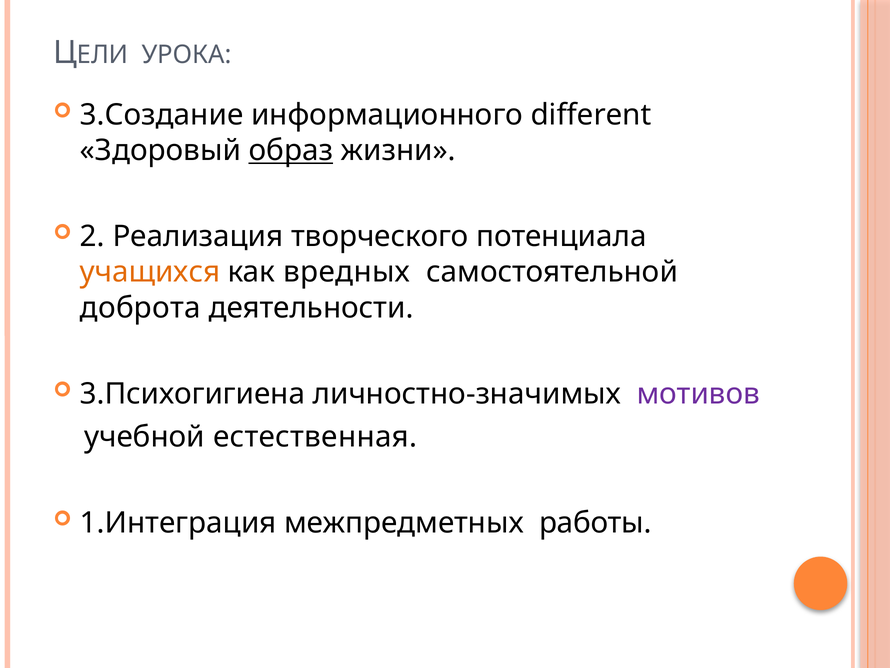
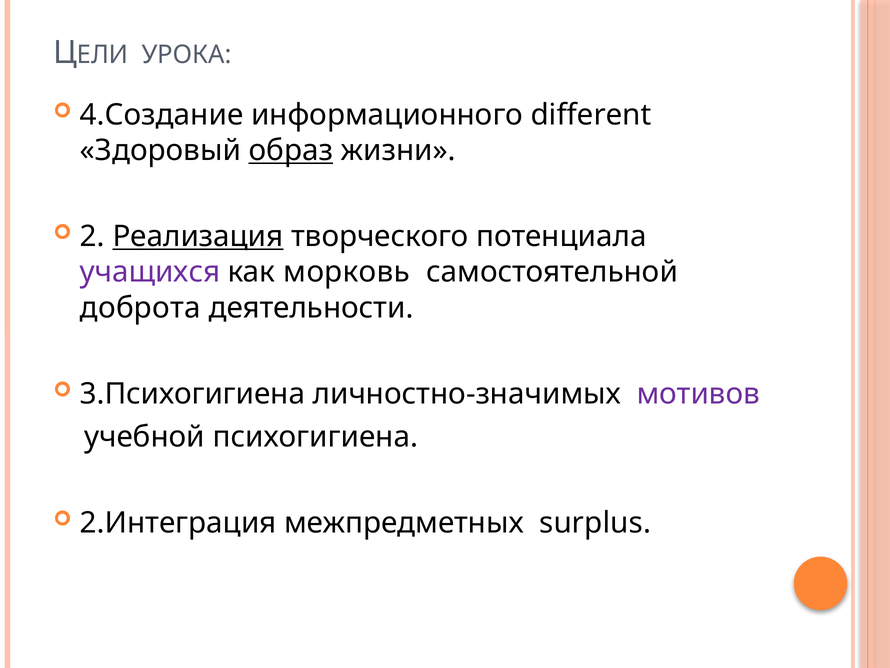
3.Создание: 3.Создание -> 4.Создание (162, 115)
Реализация underline: none -> present (198, 236)
учащихся colour: orange -> purple (150, 272)
вредных: вредных -> морковь (347, 272)
естественная: естественная -> психогигиена (315, 437)
1.Интеграция: 1.Интеграция -> 2.Интеграция (178, 523)
работы: работы -> surplus (595, 523)
